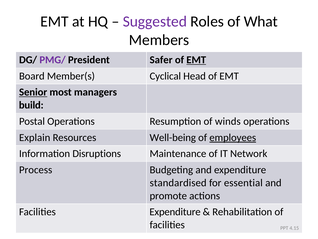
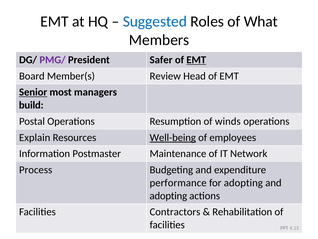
Suggested colour: purple -> blue (155, 21)
Cyclical: Cyclical -> Review (165, 76)
Well-being underline: none -> present (173, 137)
employees underline: present -> none (233, 137)
Disruptions: Disruptions -> Postmaster (97, 153)
standardised: standardised -> performance (178, 182)
for essential: essential -> adopting (243, 182)
promote: promote -> adopting (168, 195)
Facilities Expenditure: Expenditure -> Contractors (175, 211)
